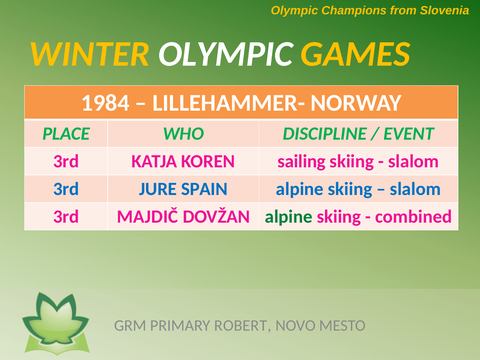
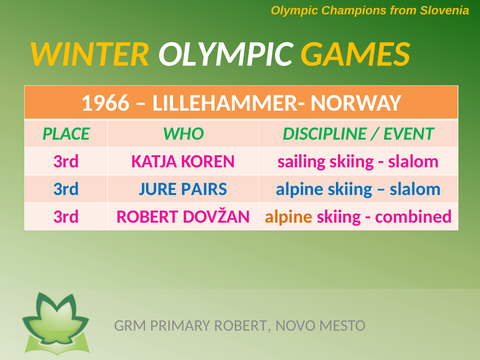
1984: 1984 -> 1966 (105, 103)
SPAIN: SPAIN -> PAIRS (204, 189)
3rd MAJDIČ: MAJDIČ -> ROBERT (148, 217)
alpine colour: green -> orange (289, 217)
